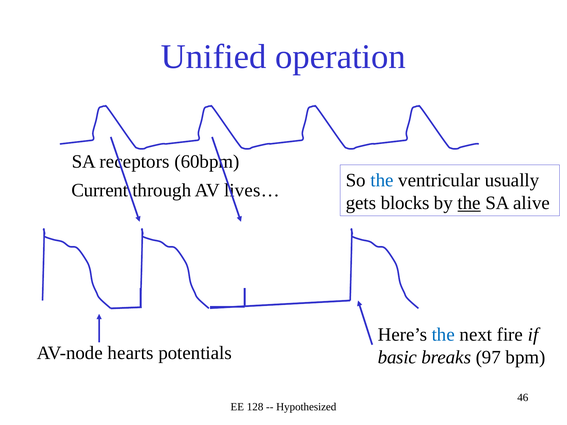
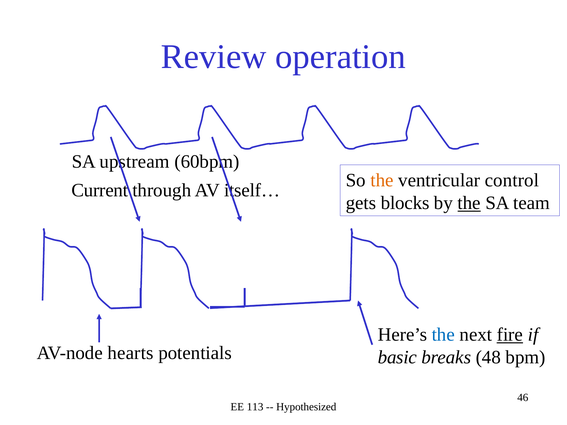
Unified: Unified -> Review (214, 57)
receptors: receptors -> upstream (135, 162)
the colour: blue -> orange (382, 180)
usually: usually -> control (512, 180)
lives…: lives… -> itself… (252, 190)
alive: alive -> team (532, 203)
fire underline: none -> present (510, 335)
97: 97 -> 48 (488, 358)
128: 128 -> 113 (255, 407)
